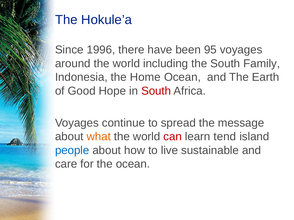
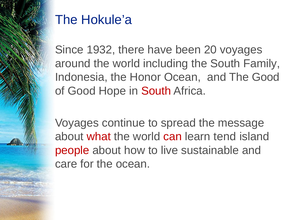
1996: 1996 -> 1932 (101, 50)
95: 95 -> 20 (210, 50)
Home: Home -> Honor (145, 77)
The Earth: Earth -> Good (266, 77)
what colour: orange -> red (99, 137)
people colour: blue -> red (72, 151)
